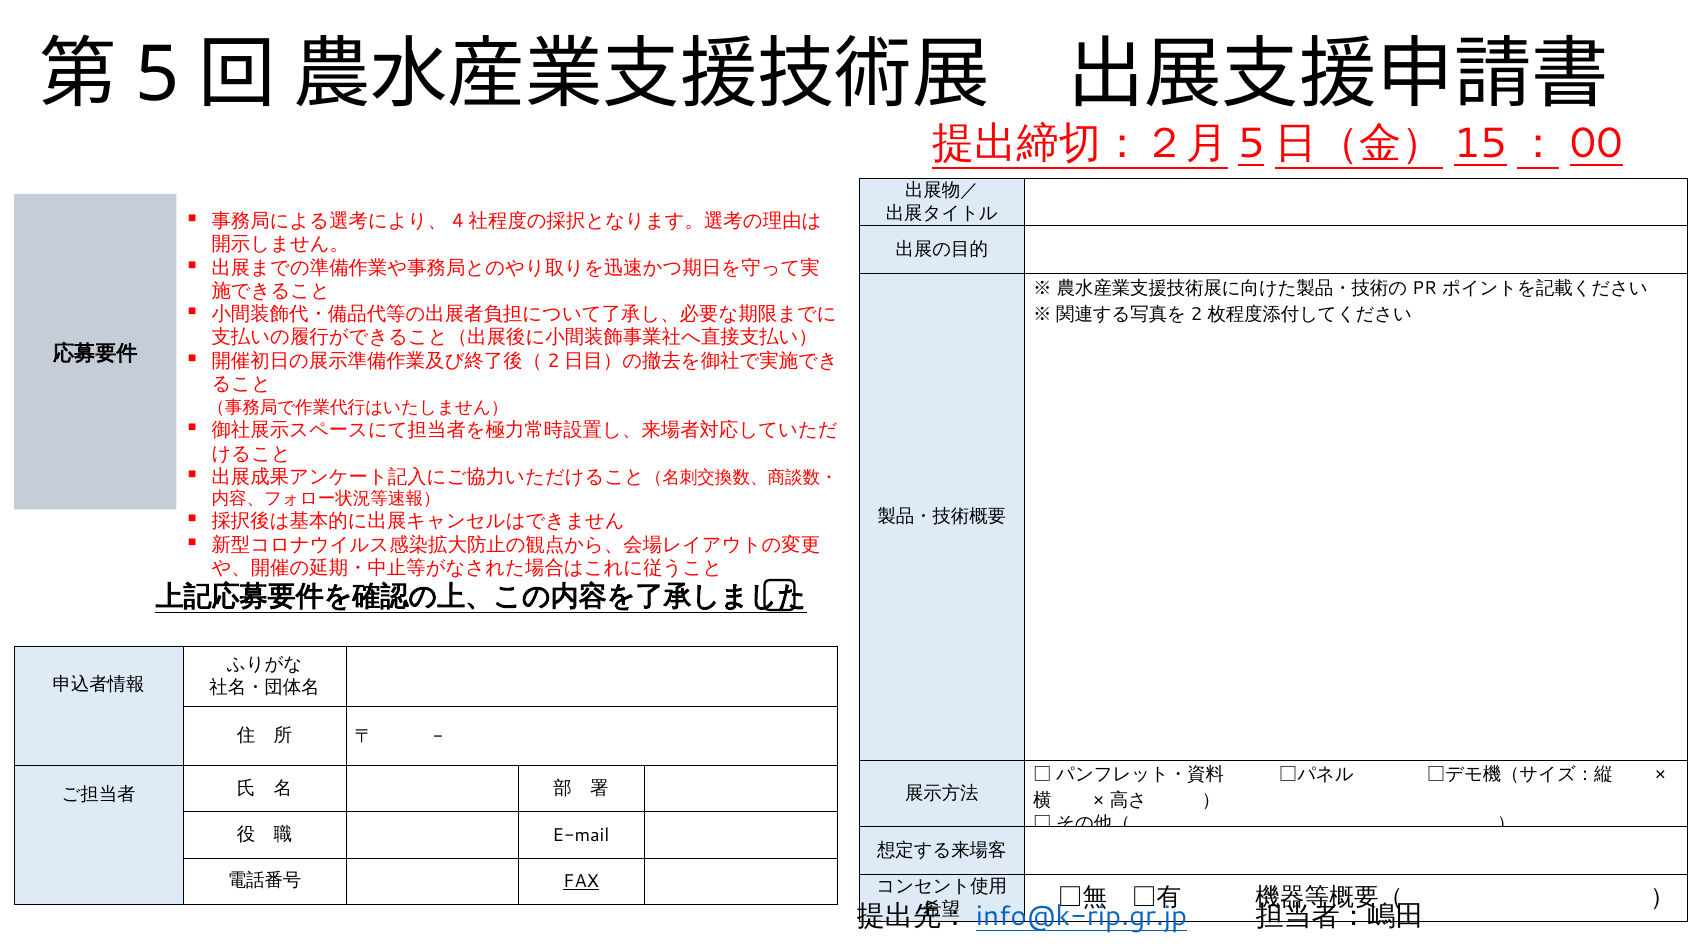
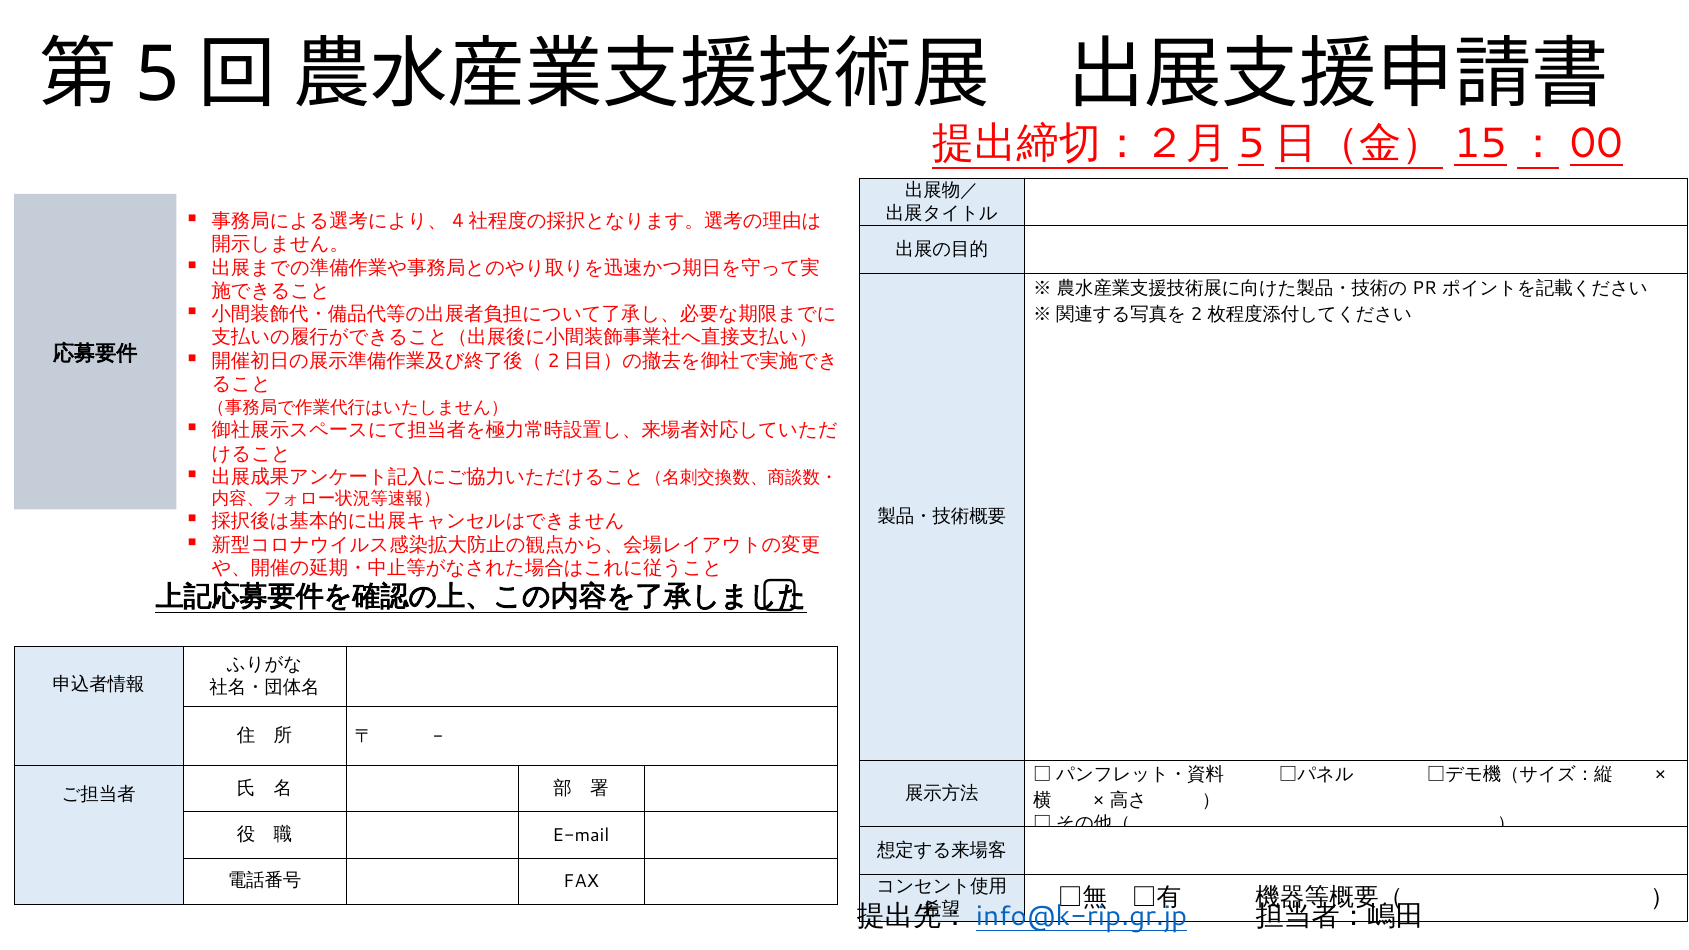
FAX underline: present -> none (581, 882)
